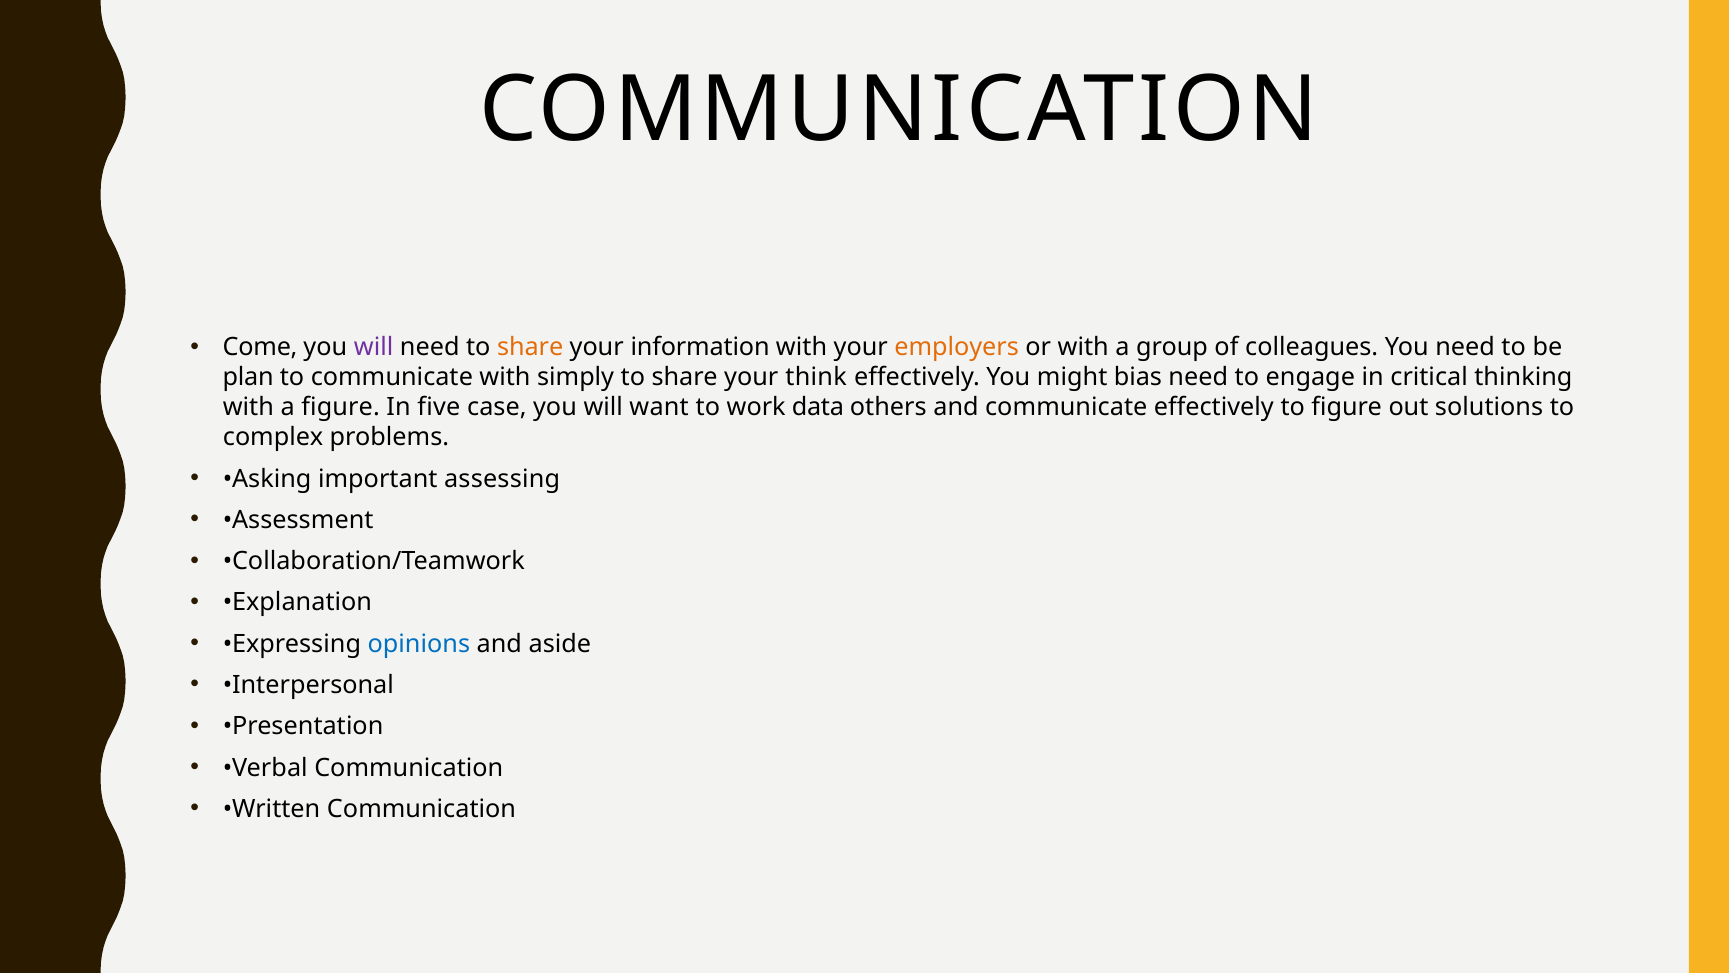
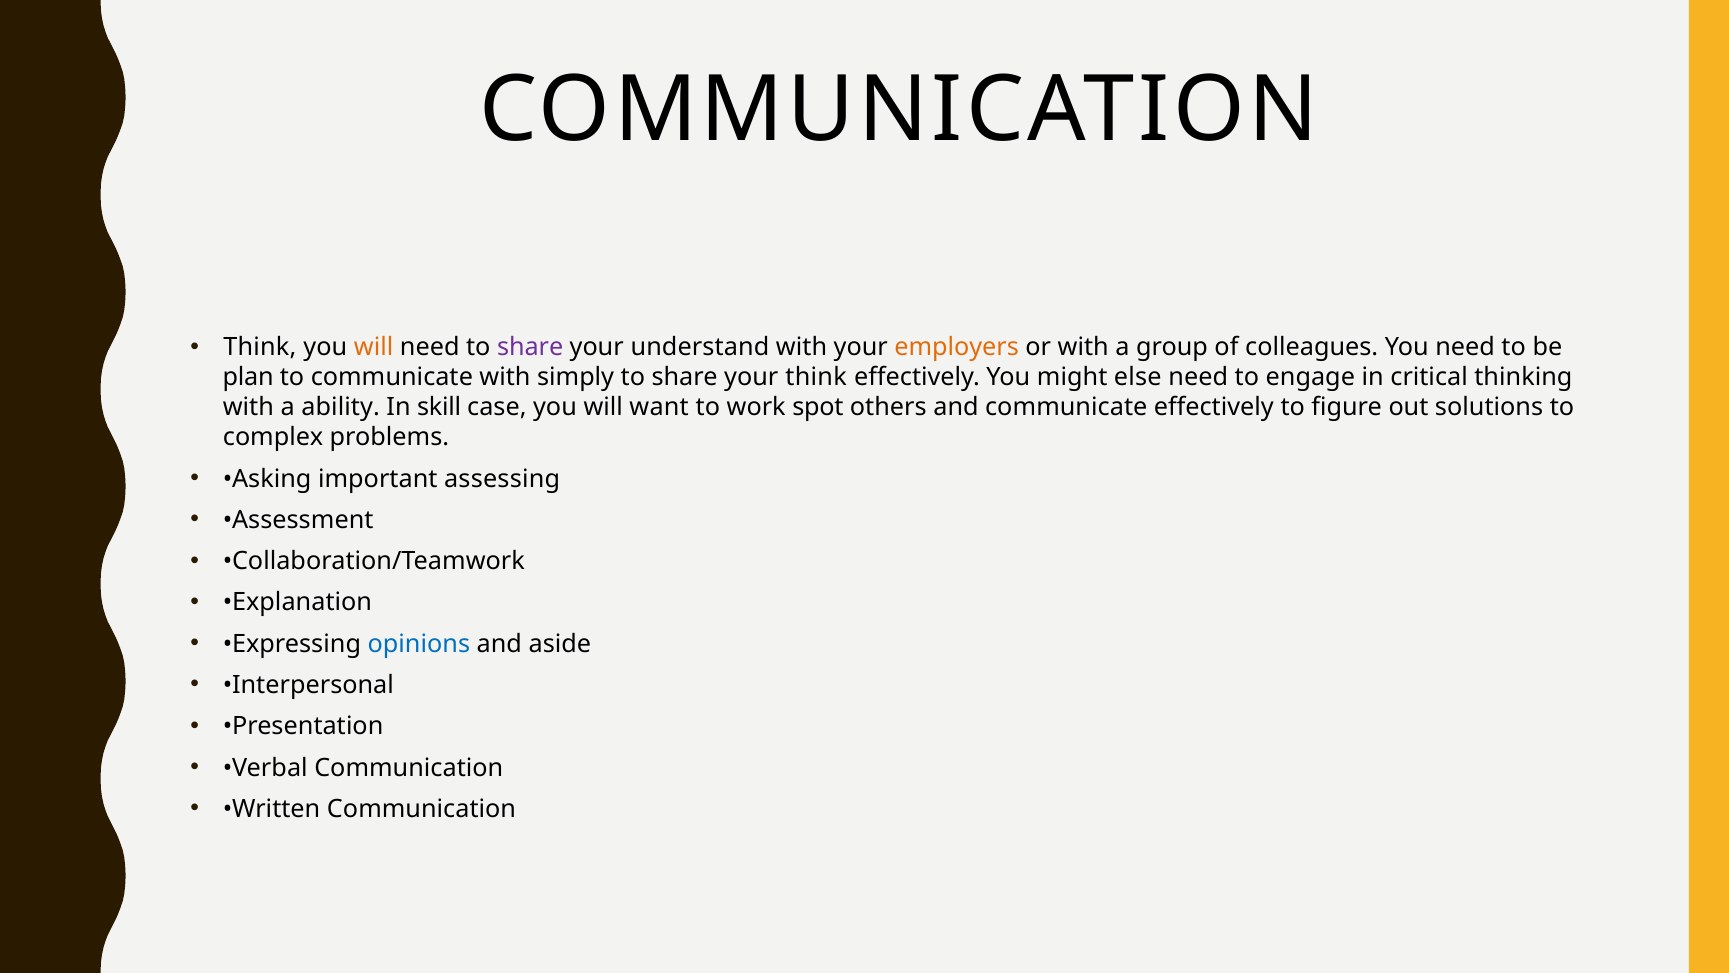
Come: Come -> Think (260, 347)
will colour: purple -> orange (374, 347)
share colour: orange -> purple (530, 347)
information: information -> understand (700, 347)
bias: bias -> else (1138, 377)
a figure: figure -> ability (341, 407)
five: five -> skill (439, 407)
data: data -> spot (818, 407)
